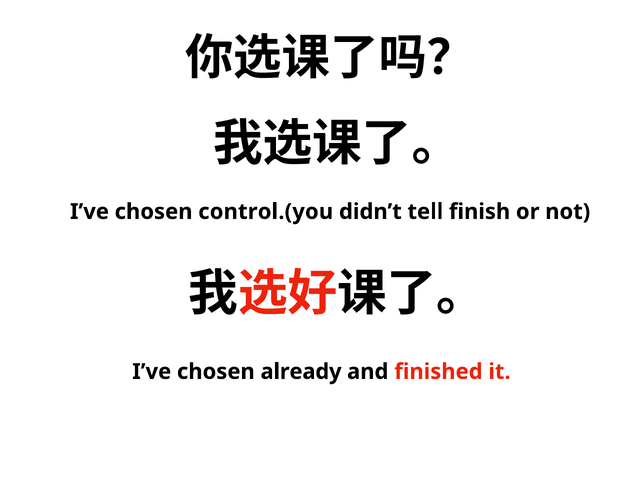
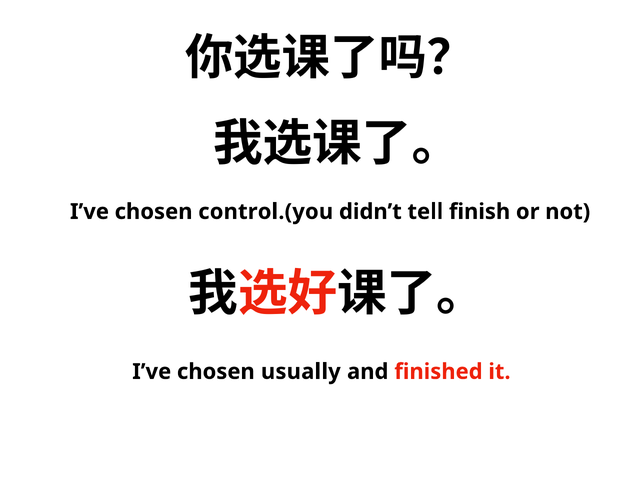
already: already -> usually (301, 371)
